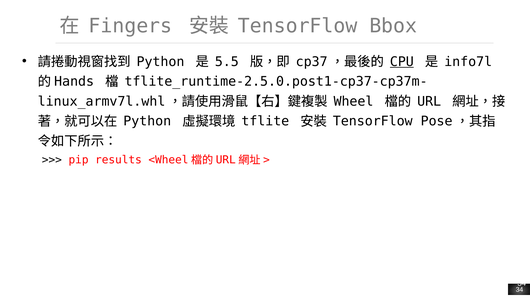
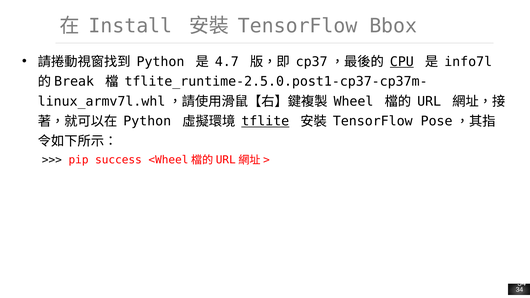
Fingers: Fingers -> Install (130, 26)
5.5: 5.5 -> 4.7 (227, 62)
Hands: Hands -> Break (74, 82)
tflite underline: none -> present (265, 121)
results: results -> success (118, 160)
